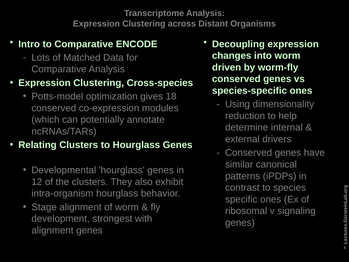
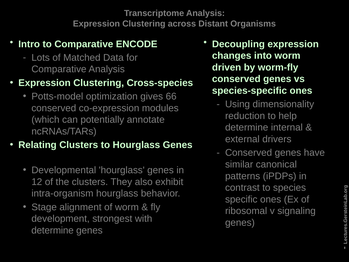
18: 18 -> 66 (171, 96)
alignment: alignment -> determine (53, 230)
